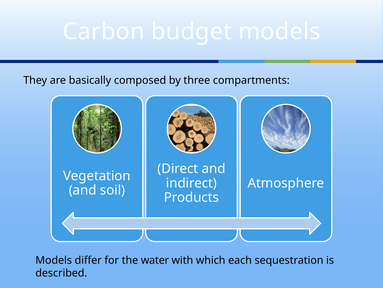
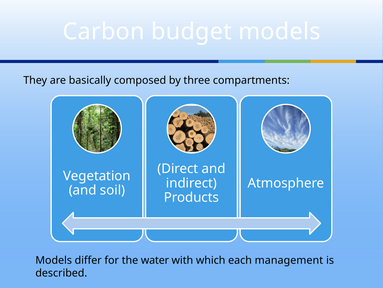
sequestration: sequestration -> management (289, 260)
